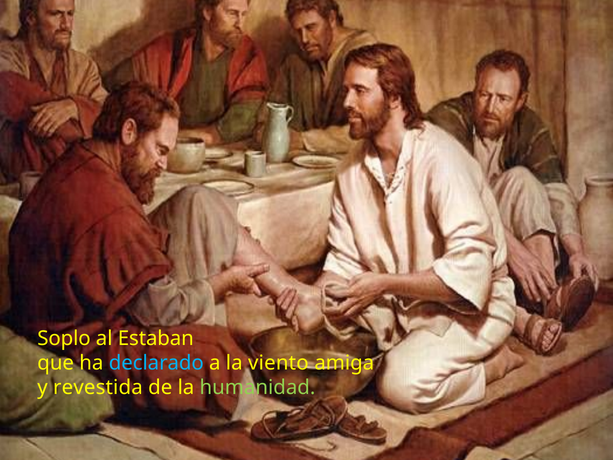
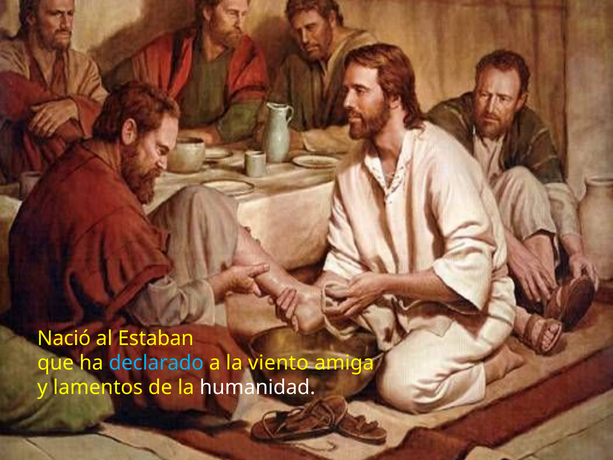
Soplo: Soplo -> Nació (64, 338)
revestida: revestida -> lamentos (98, 387)
humanidad colour: light green -> white (257, 387)
